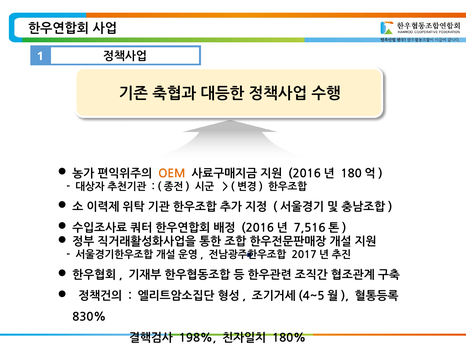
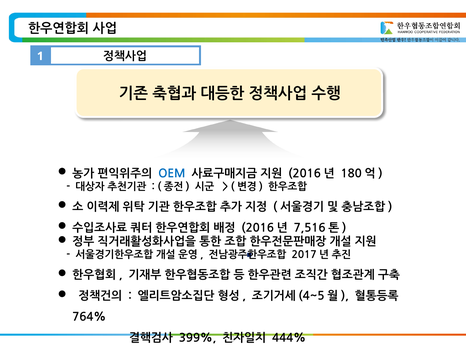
OEM colour: orange -> blue (172, 174)
830%: 830% -> 764% (89, 317)
198%: 198% -> 399% (198, 338)
180%: 180% -> 444% (289, 338)
